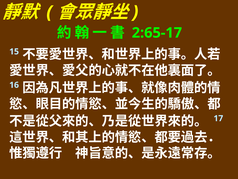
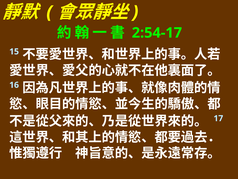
2:65-17: 2:65-17 -> 2:54-17 (157, 33)
